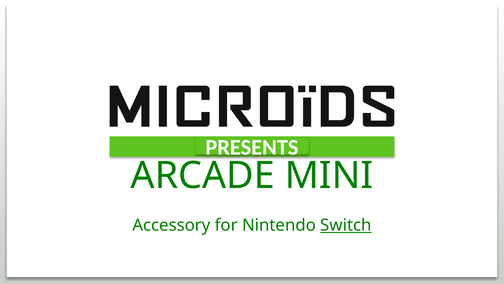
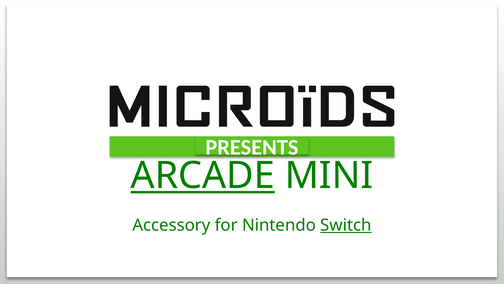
ARCADE underline: none -> present (203, 175)
